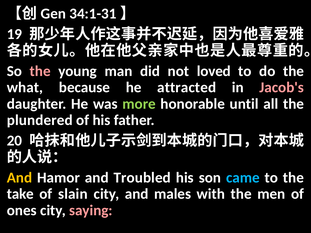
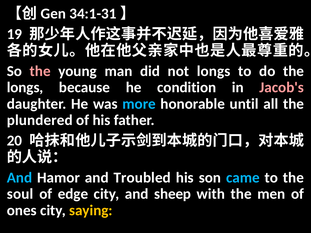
not loved: loved -> longs (214, 71)
what: what -> longs (25, 88)
attracted: attracted -> condition (187, 88)
more colour: light green -> light blue (139, 104)
And colour: yellow -> light blue (19, 178)
take: take -> soul (20, 194)
slain: slain -> edge (73, 194)
males: males -> sheep (173, 194)
saying colour: pink -> yellow (91, 211)
